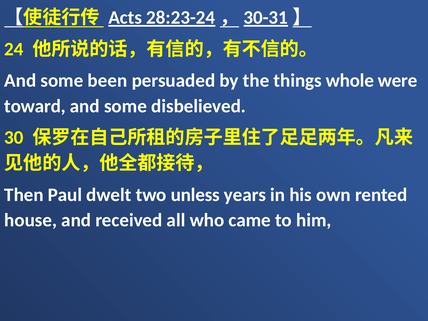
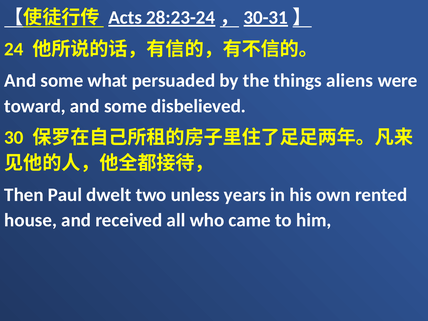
been: been -> what (108, 81)
whole: whole -> aliens (350, 81)
